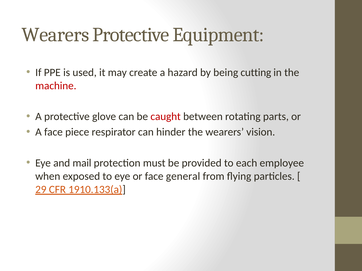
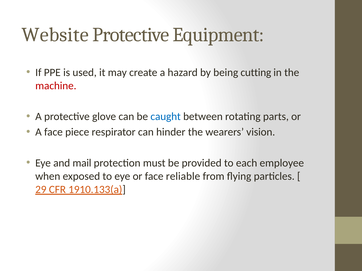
Wearers: Wearers -> Website (55, 35)
caught colour: red -> blue (166, 117)
general: general -> reliable (183, 176)
